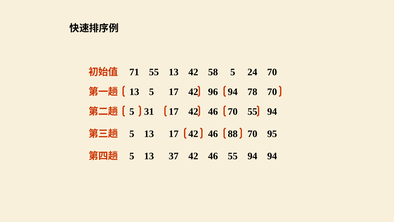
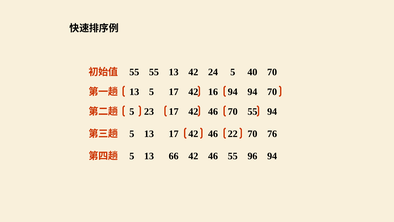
71: 71 -> 55 (134, 72)
58: 58 -> 24 (213, 72)
24: 24 -> 40 (252, 72)
96: 96 -> 16 (213, 92)
94 78: 78 -> 94 (252, 92)
31: 31 -> 23 (149, 111)
88: 88 -> 22 (233, 134)
95: 95 -> 76 (272, 134)
37: 37 -> 66 (174, 156)
46 55 94: 94 -> 96 (252, 156)
